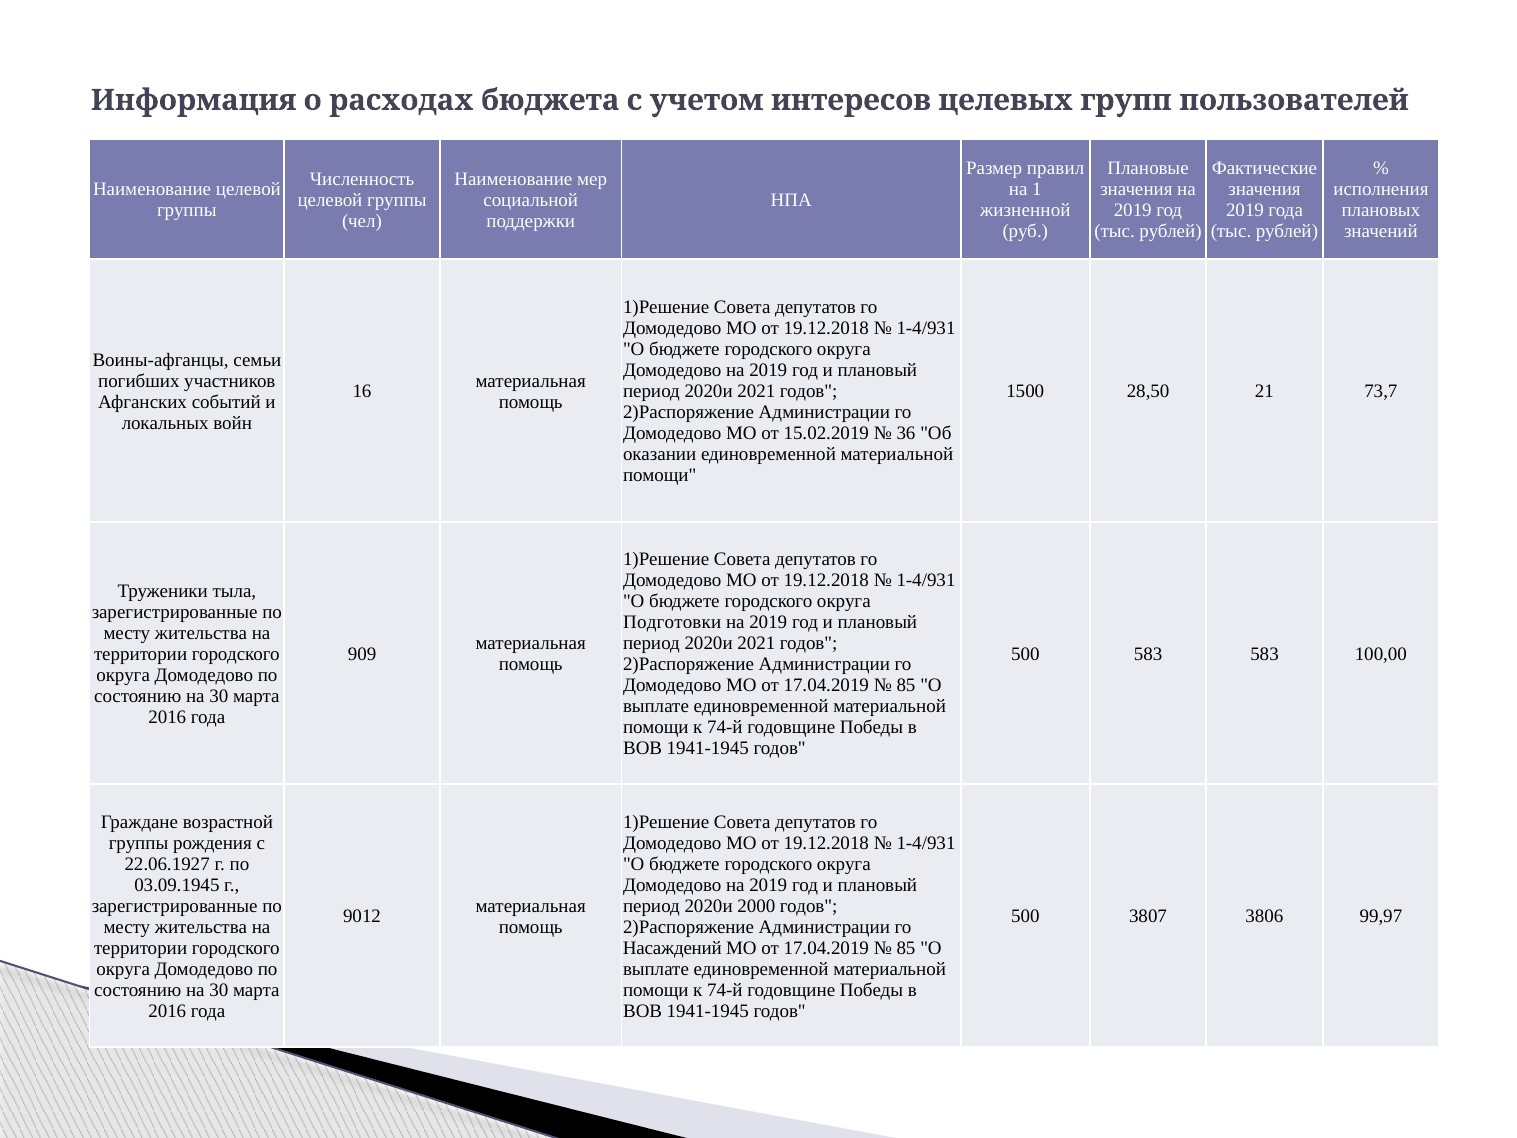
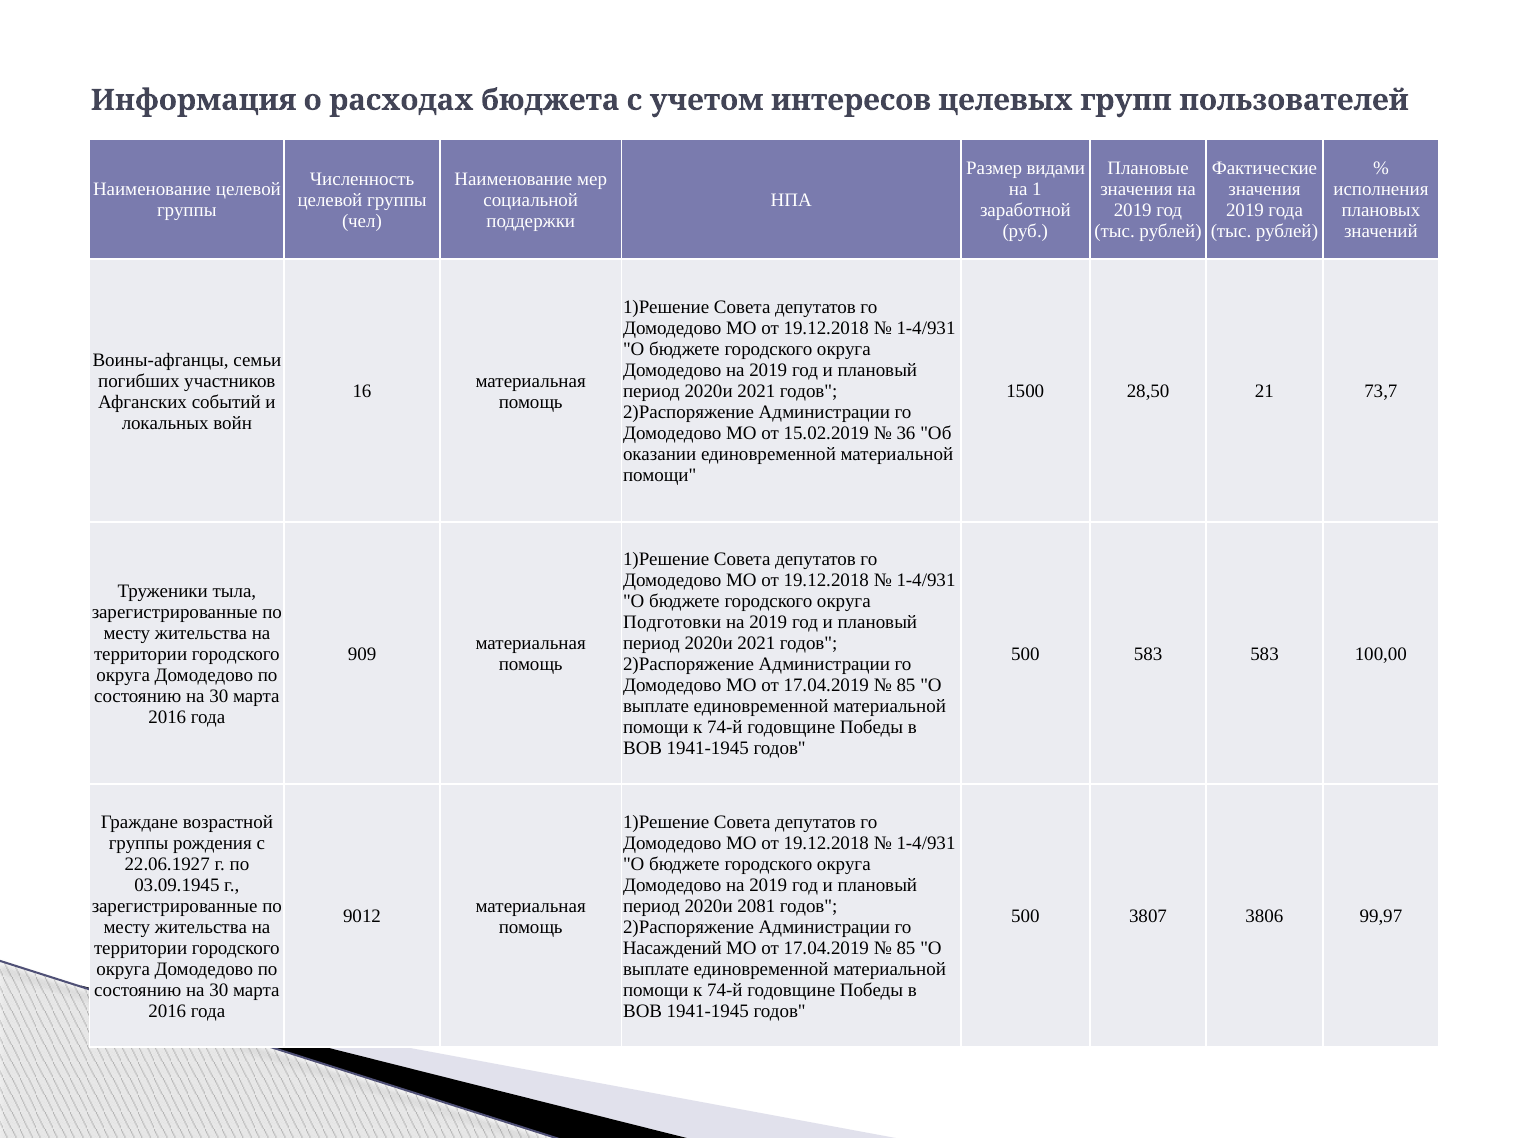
правил: правил -> видами (1056, 168)
жизненной: жизненной -> заработной (1025, 210)
2000: 2000 -> 2081 (756, 906)
